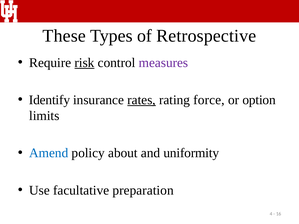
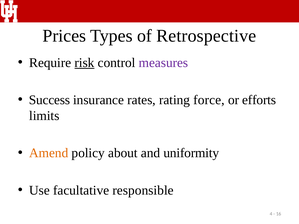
These: These -> Prices (64, 36)
Identify: Identify -> Success (50, 100)
rates underline: present -> none (142, 100)
option: option -> efforts (259, 100)
Amend colour: blue -> orange (49, 153)
preparation: preparation -> responsible (143, 190)
